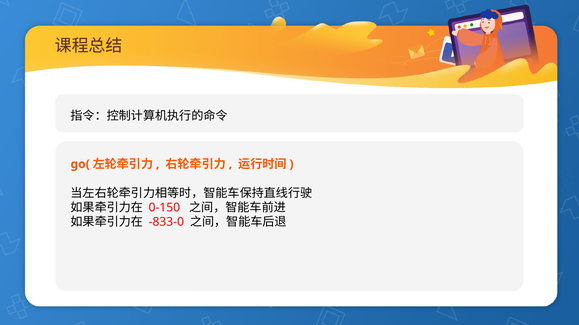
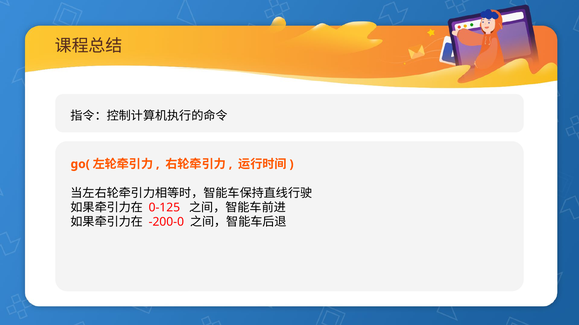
0-150: 0-150 -> 0-125 (164, 208)
-833-0: -833-0 -> -200-0 (166, 222)
